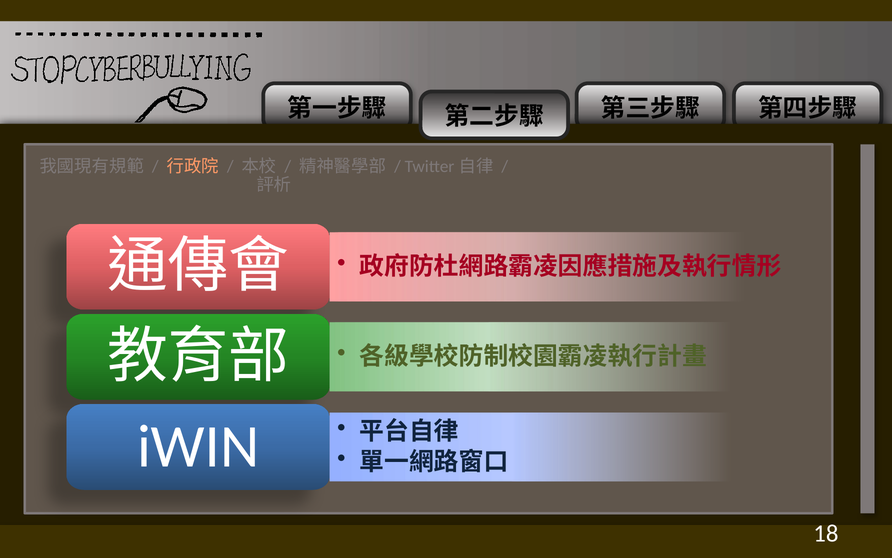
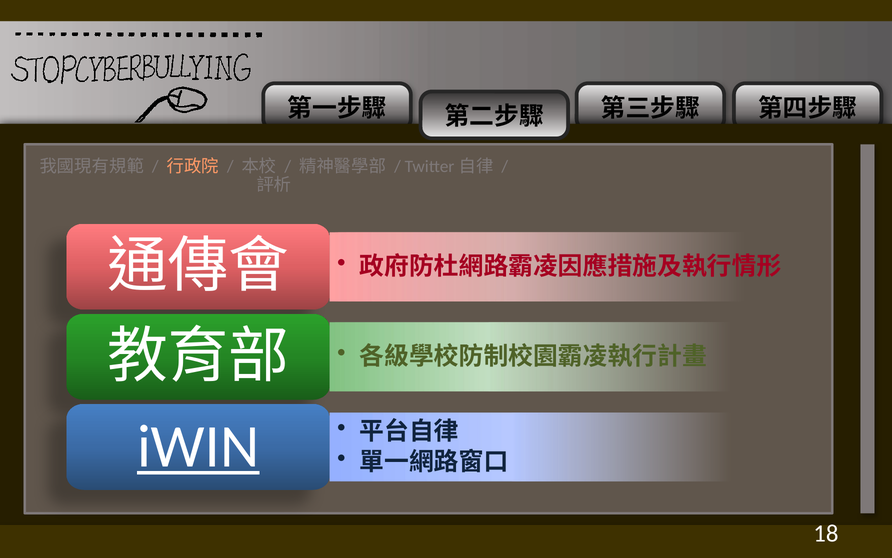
iWIN underline: none -> present (198, 446)
